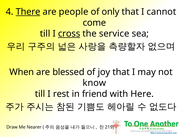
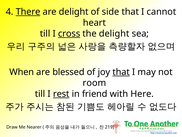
are people: people -> delight (74, 12)
only: only -> side (111, 12)
come: come -> heart (94, 23)
the service: service -> delight (114, 34)
that underline: none -> present (121, 72)
know: know -> room (94, 83)
rest underline: none -> present (61, 94)
